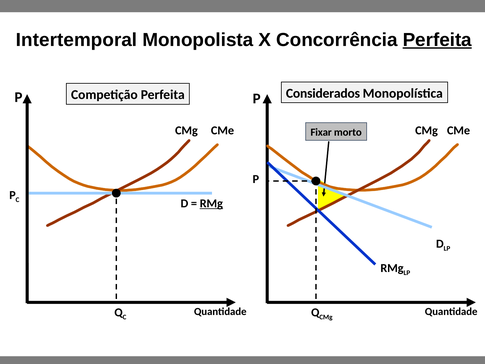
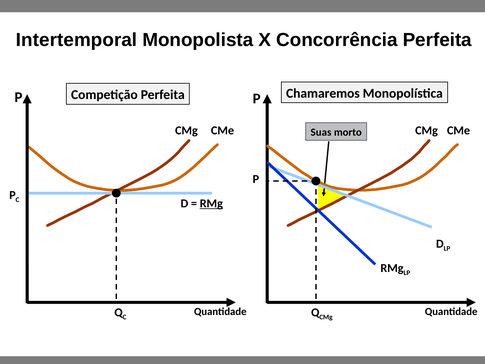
Perfeita underline: present -> none (437, 40)
Considerados: Considerados -> Chamaremos (323, 93)
Fixar: Fixar -> Suas (321, 132)
